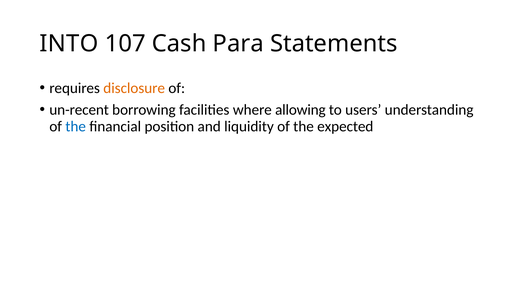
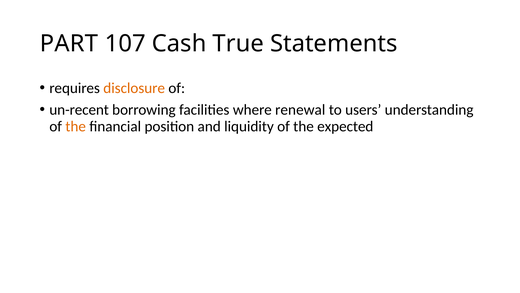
INTO: INTO -> PART (69, 44)
Para: Para -> True (238, 44)
allowing: allowing -> renewal (300, 110)
the colour: blue -> orange (76, 126)
